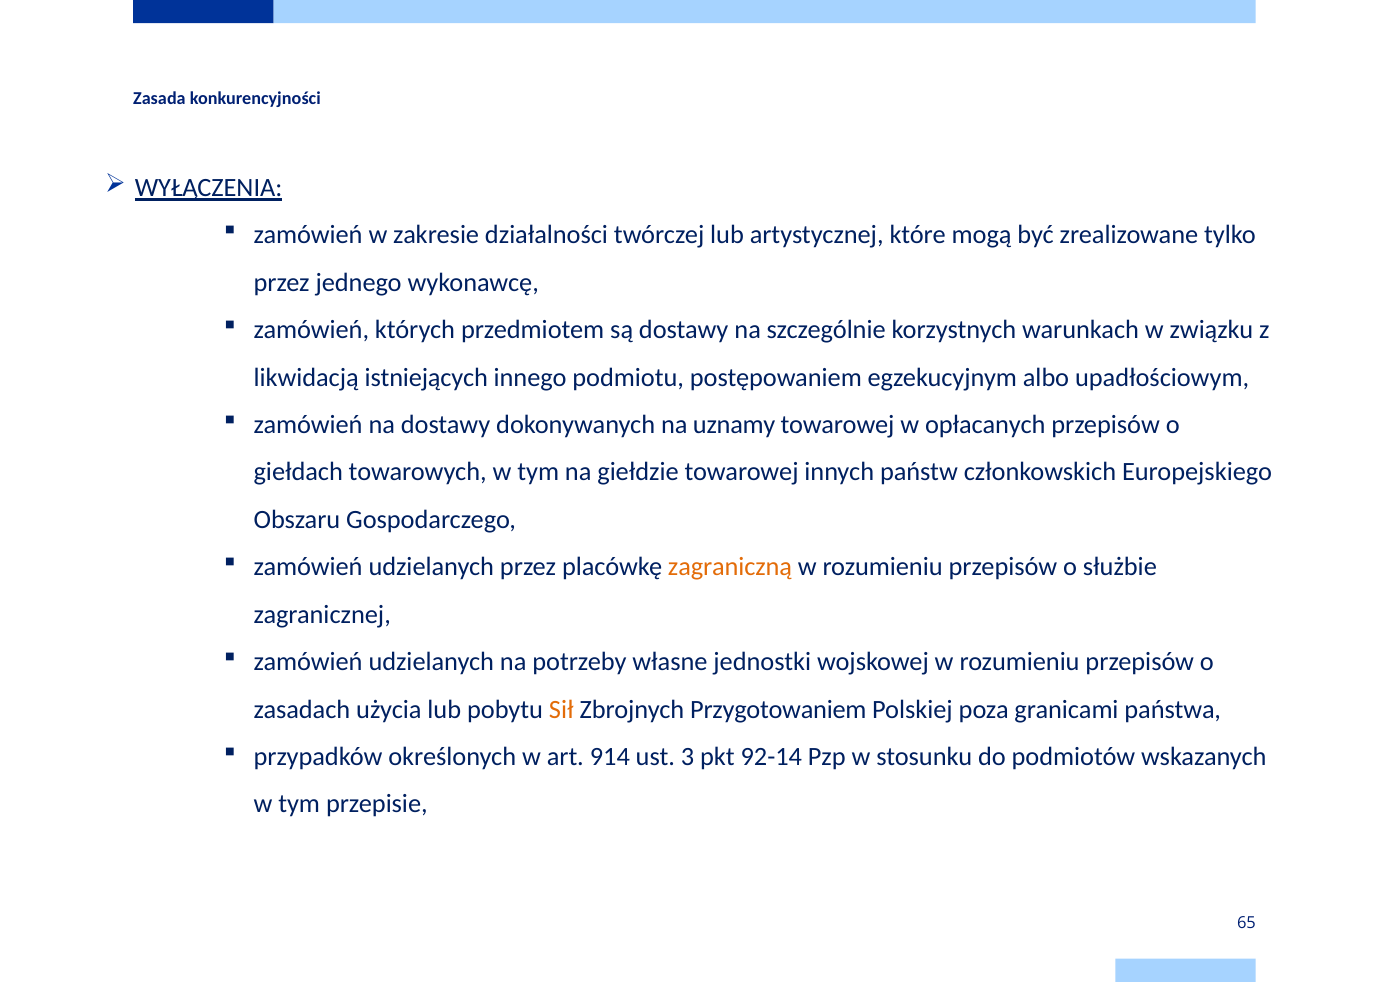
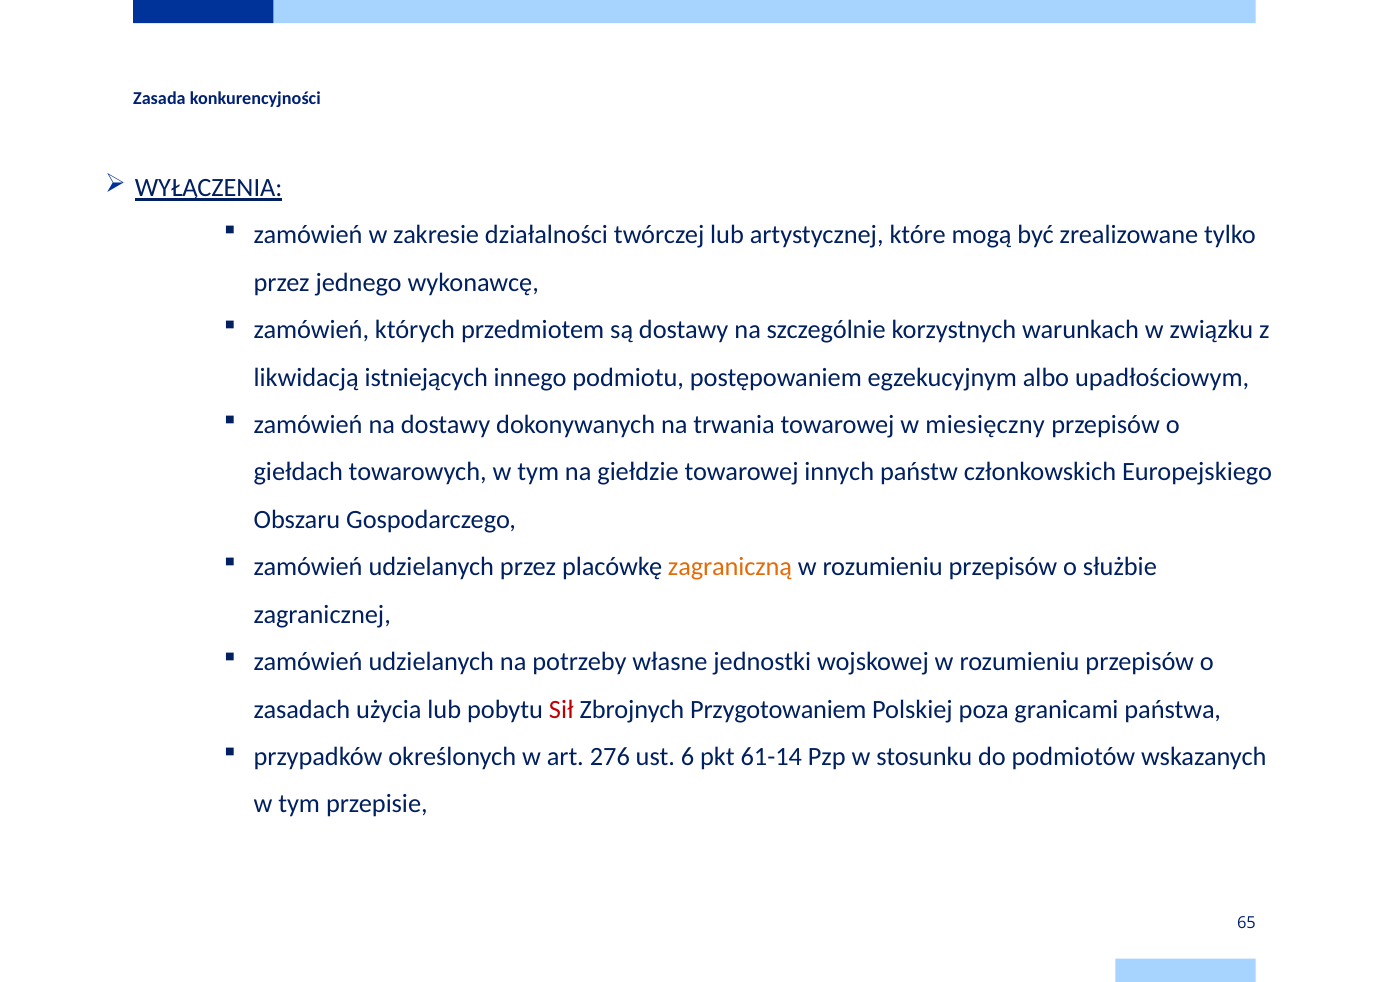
uznamy: uznamy -> trwania (734, 425)
opłacanych: opłacanych -> miesięczny (985, 425)
Sił colour: orange -> red (561, 709)
914: 914 -> 276 (610, 757)
3: 3 -> 6 (688, 757)
92-14: 92-14 -> 61-14 (771, 757)
